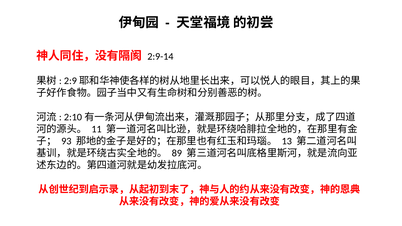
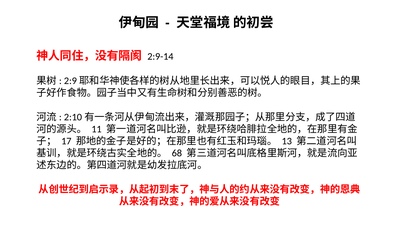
93: 93 -> 17 (66, 141)
89: 89 -> 68 (177, 153)
